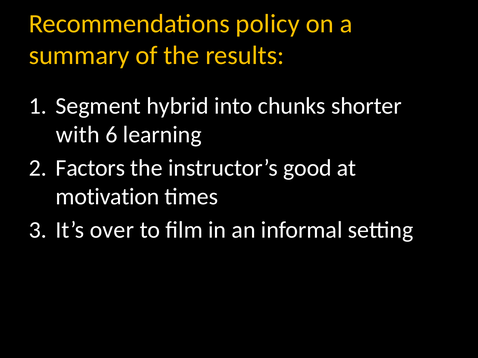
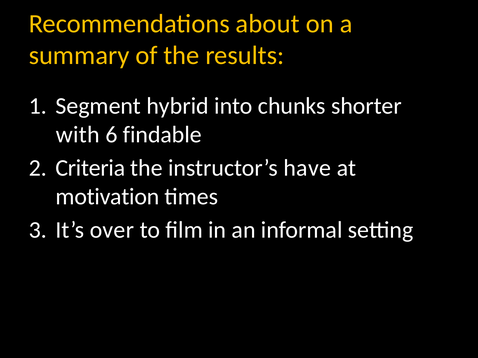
policy: policy -> about (268, 24)
learning: learning -> findable (162, 135)
Factors: Factors -> Criteria (90, 168)
good: good -> have (307, 168)
